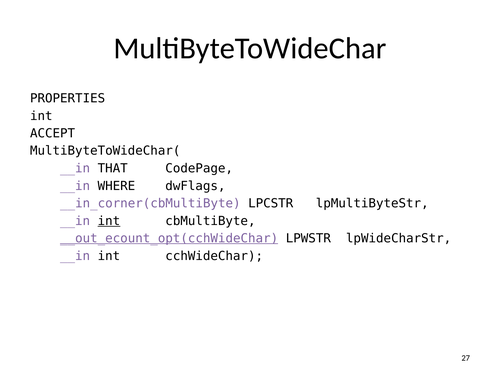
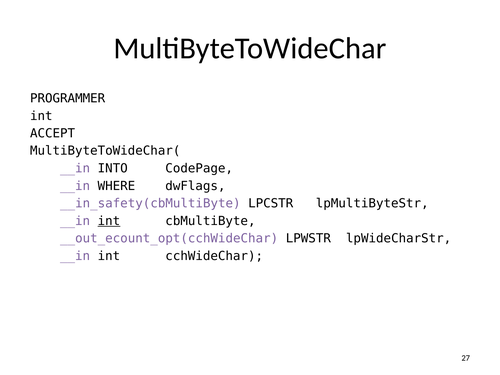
PROPERTIES: PROPERTIES -> PROGRAMMER (68, 98)
THAT: THAT -> INTO (113, 168)
__in_corner(cbMultiByte: __in_corner(cbMultiByte -> __in_safety(cbMultiByte (150, 203)
__out_ecount_opt(cchWideChar underline: present -> none (169, 238)
